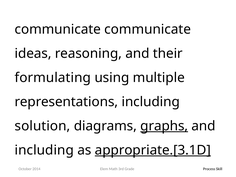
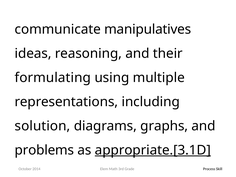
communicate communicate: communicate -> manipulatives (148, 29)
graphs underline: present -> none (164, 126)
including: including -> problems (44, 150)
